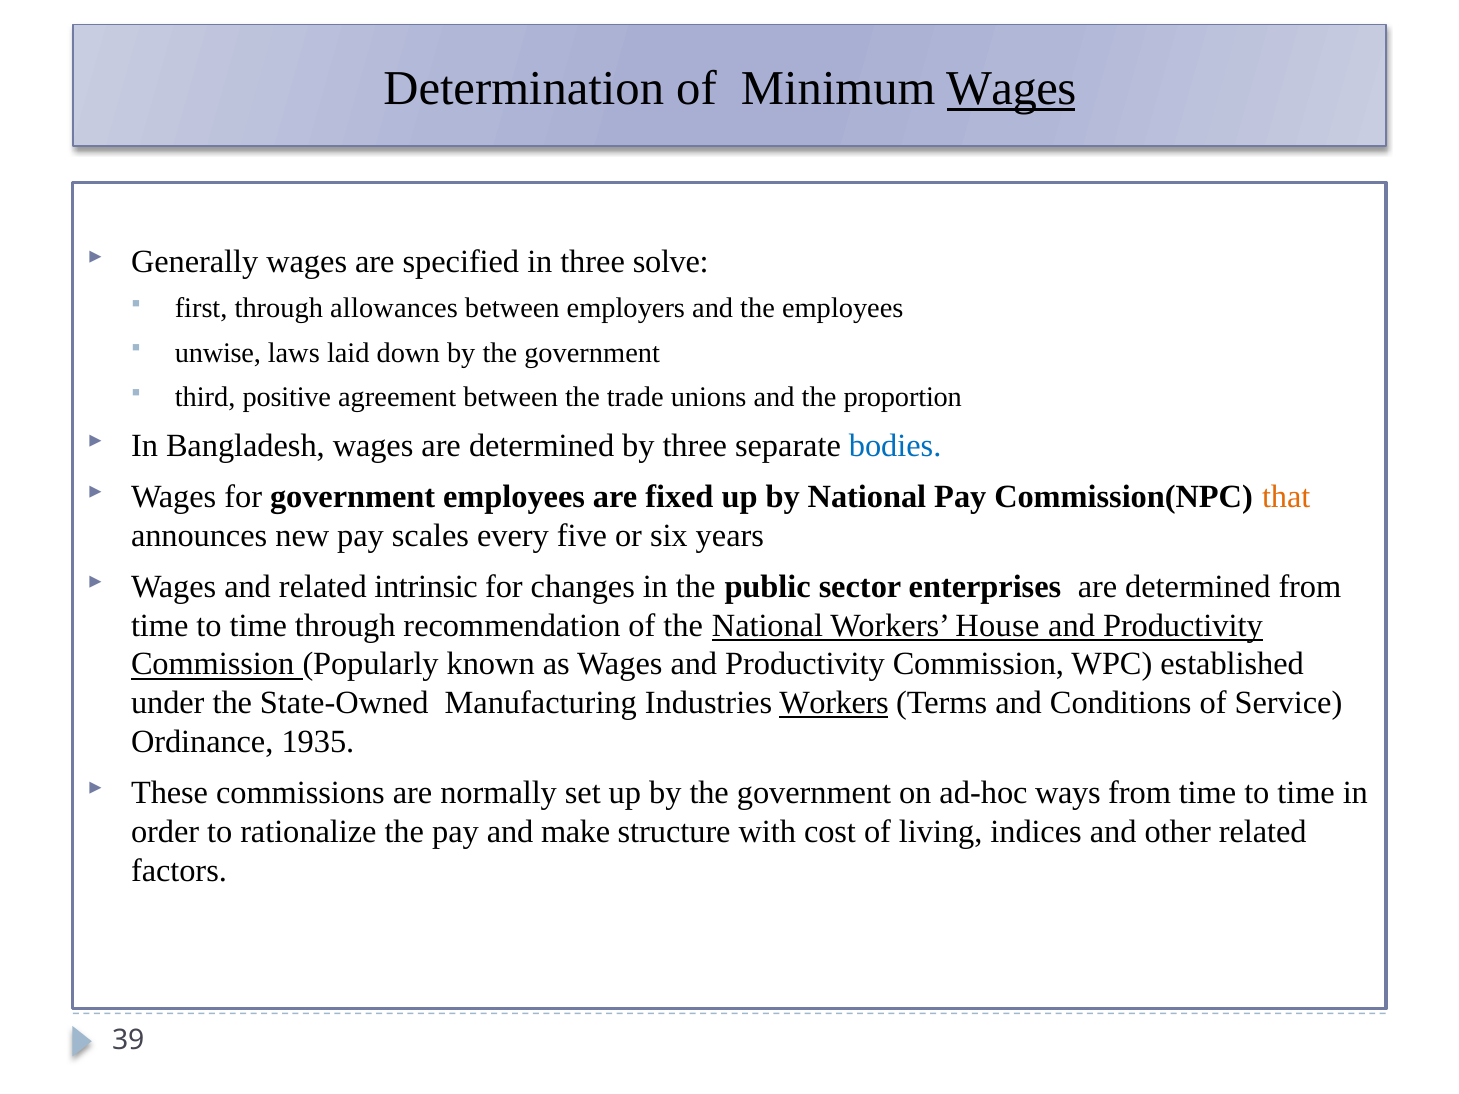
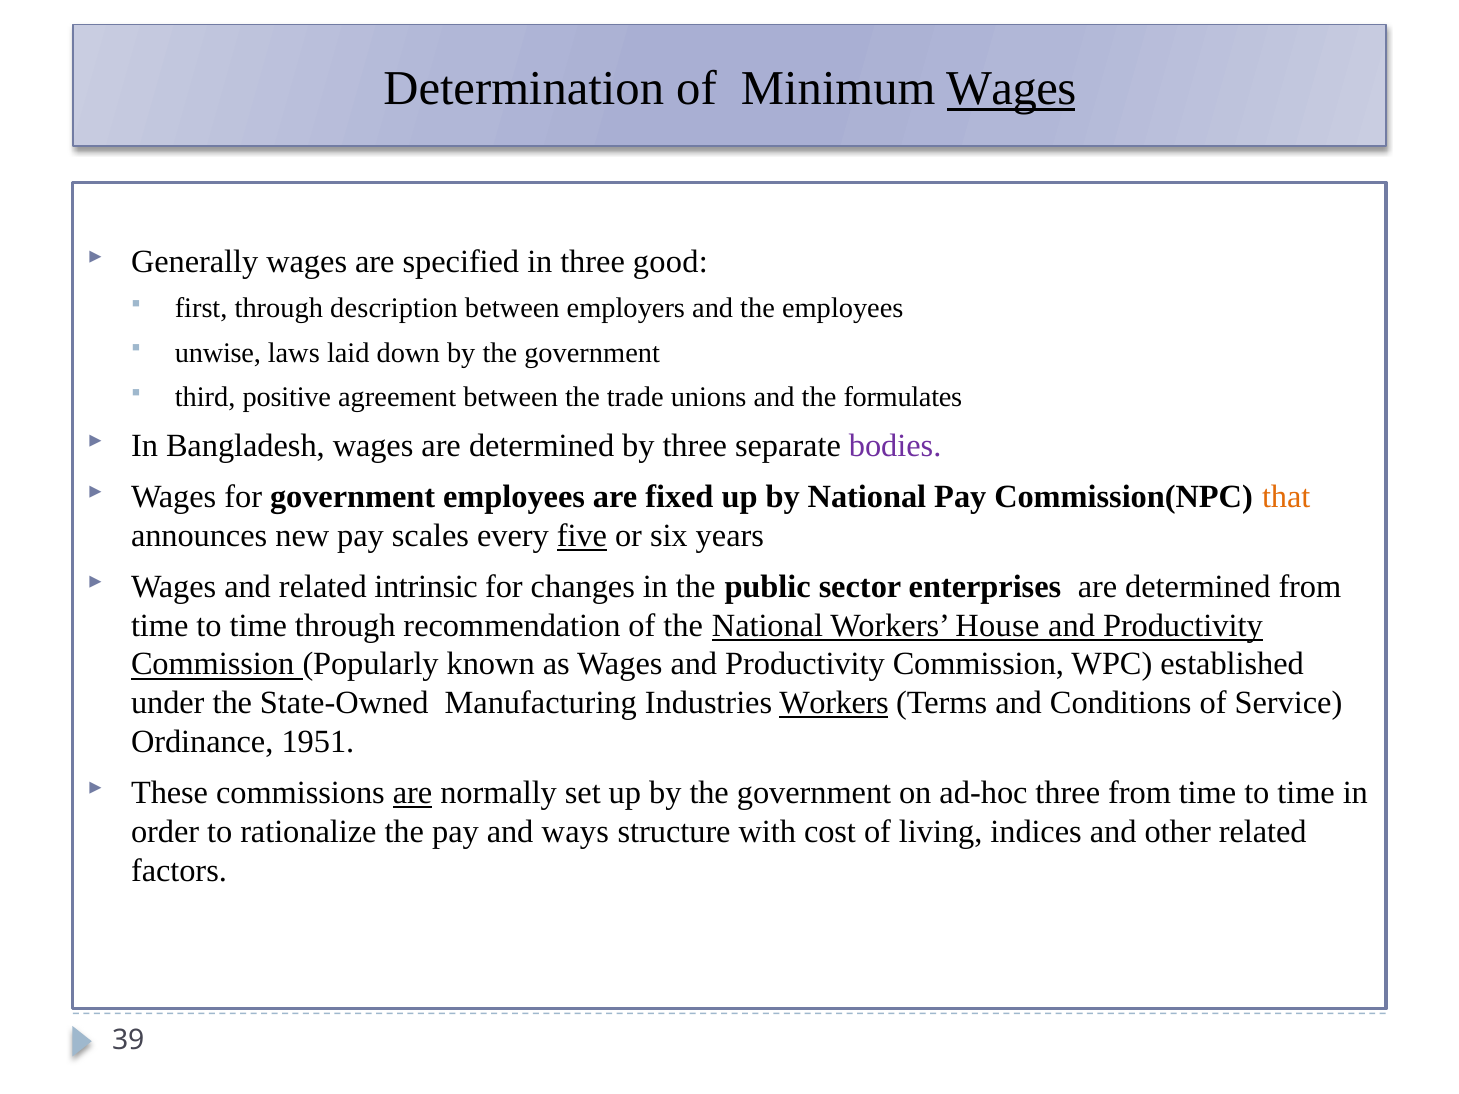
solve: solve -> good (670, 262)
allowances: allowances -> description (394, 309)
proportion: proportion -> formulates (903, 397)
bodies colour: blue -> purple (895, 446)
five underline: none -> present (582, 536)
1935: 1935 -> 1951 (318, 742)
are underline: none -> present (412, 793)
ad-hoc ways: ways -> three (1068, 793)
make: make -> ways (575, 832)
